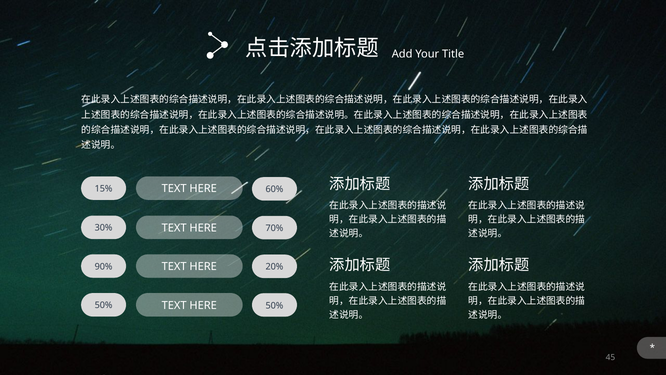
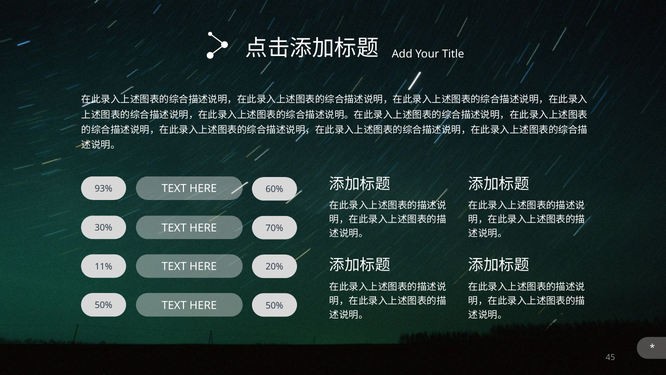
15%: 15% -> 93% (104, 189)
90%: 90% -> 11% (104, 266)
